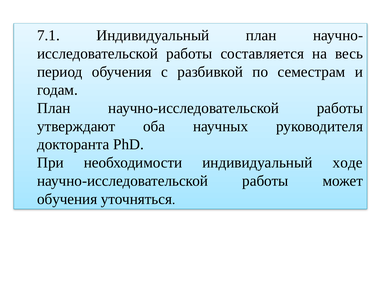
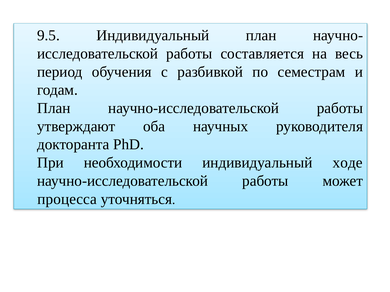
7.1: 7.1 -> 9.5 (48, 35)
обучения: обучения -> процесса (67, 199)
